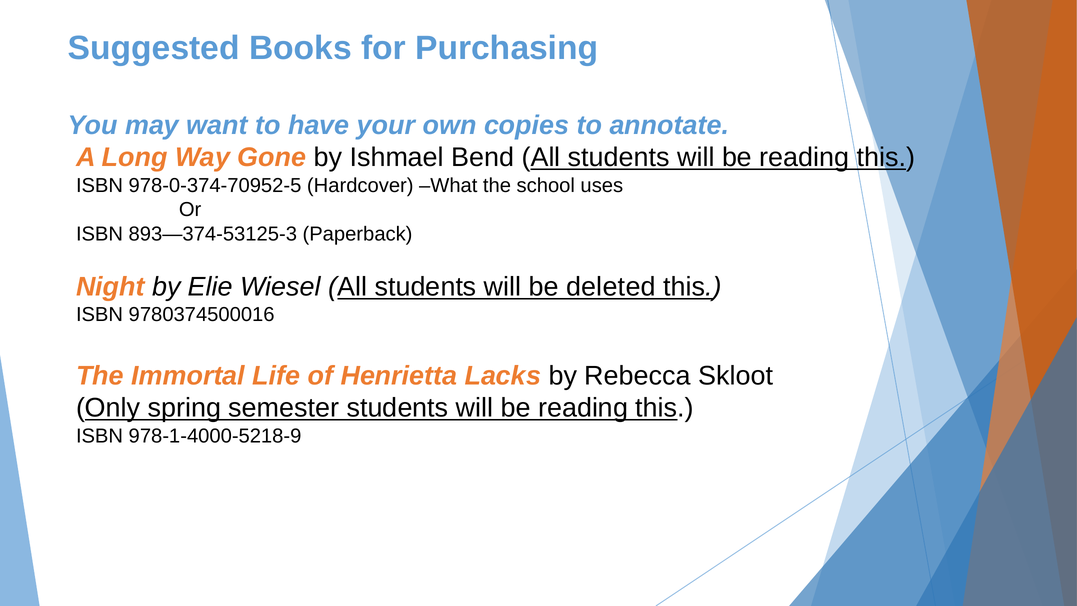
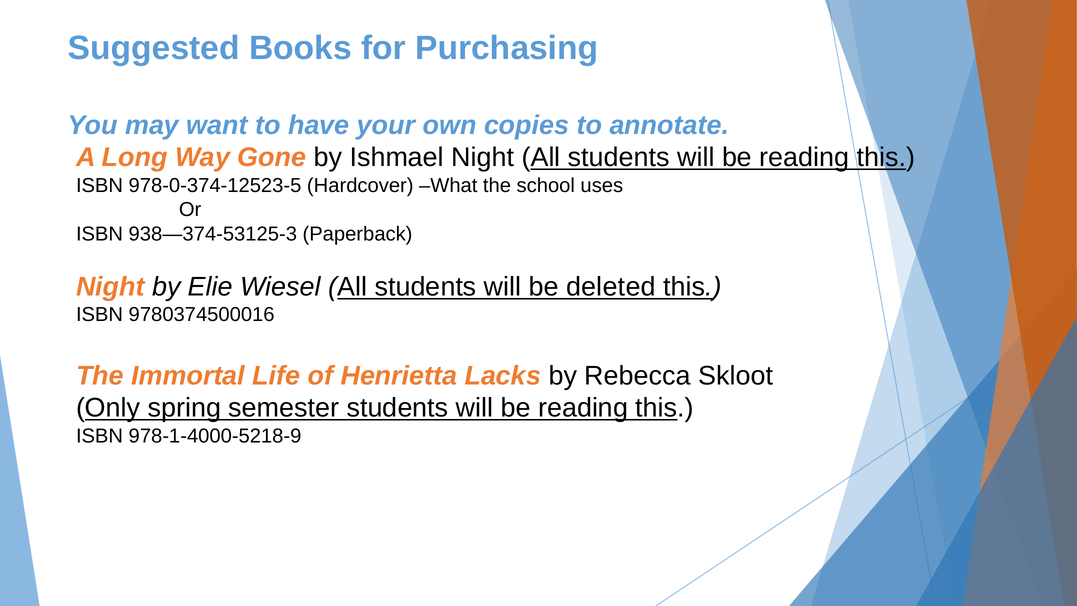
Ishmael Bend: Bend -> Night (483, 158)
978-0-374-70952-5: 978-0-374-70952-5 -> 978-0-374-12523-5 (215, 185)
893—374-53125-3: 893—374-53125-3 -> 938—374-53125-3 (213, 234)
